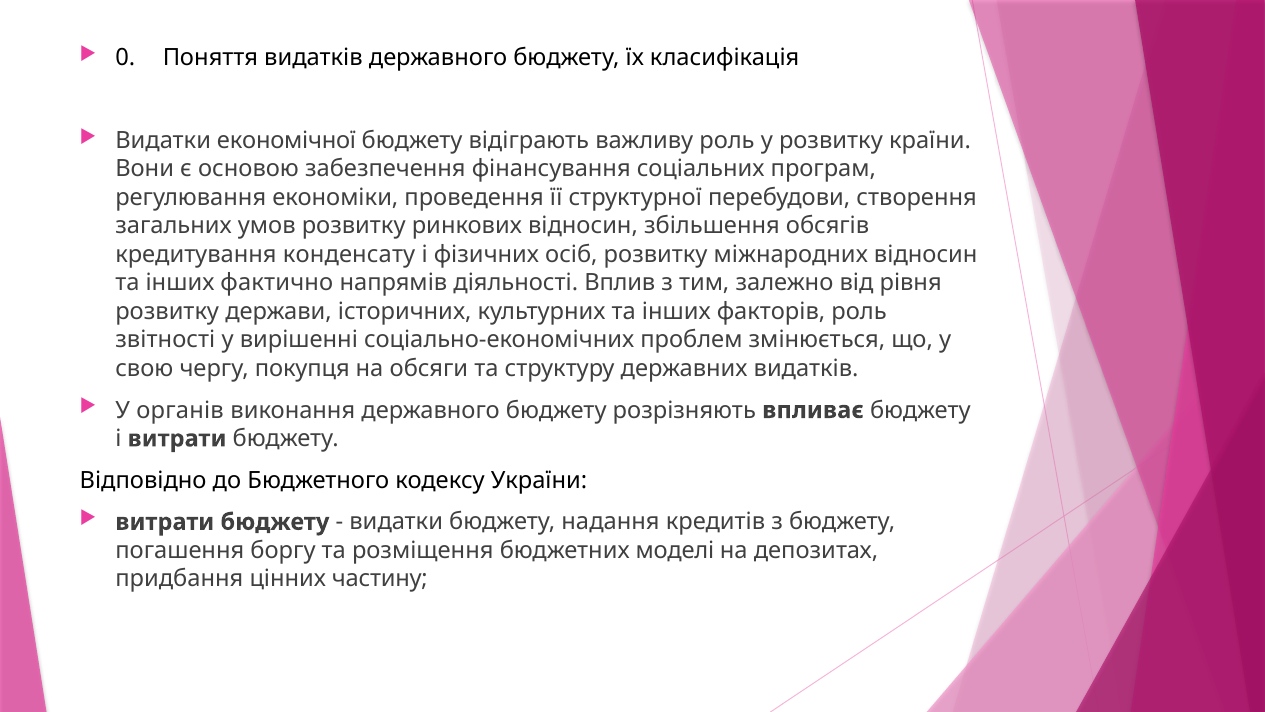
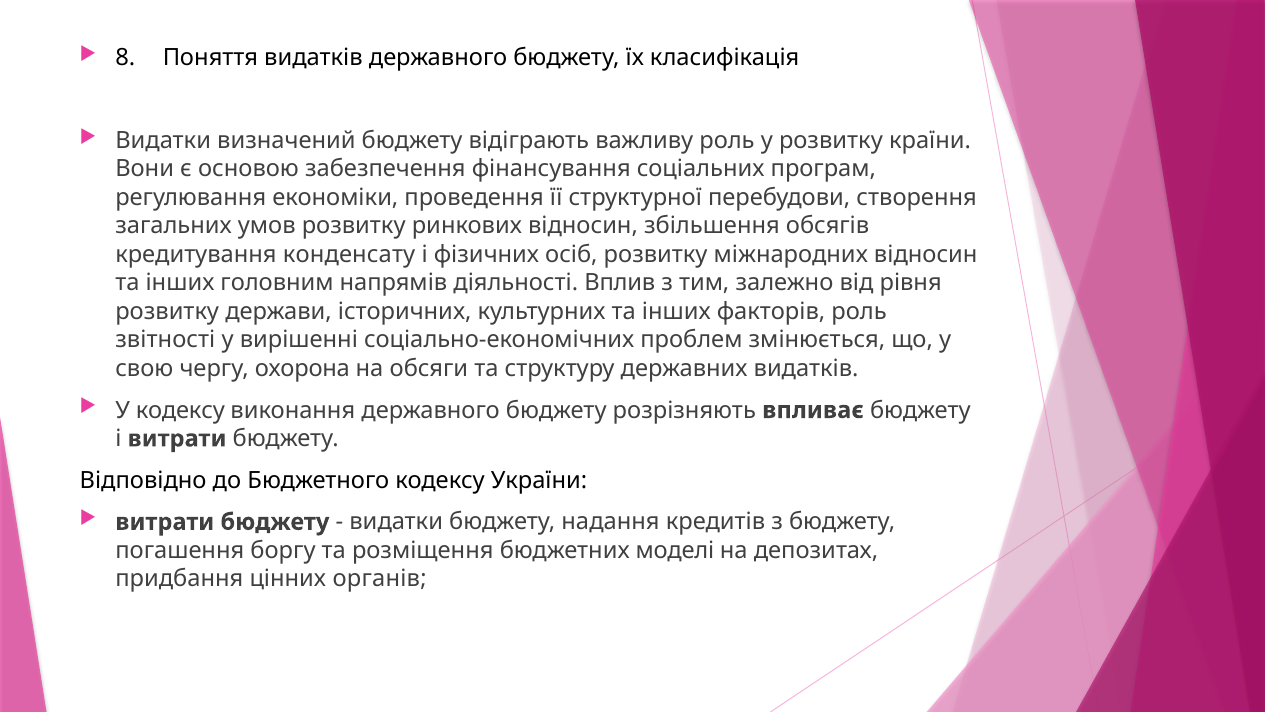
0: 0 -> 8 (125, 57)
економічної: економічної -> визначений (286, 141)
фактично: фактично -> головним (277, 283)
покупця: покупця -> охорона (302, 368)
У органів: органів -> кодексу (180, 410)
частину: частину -> органів (380, 579)
